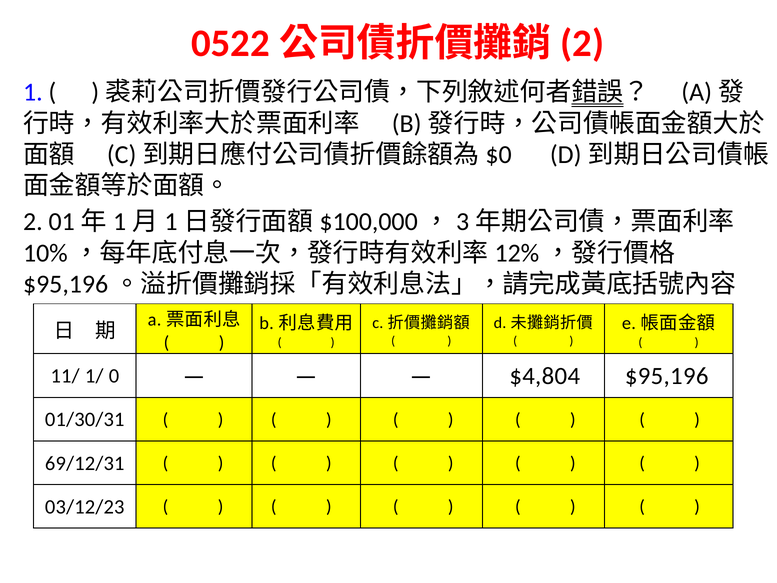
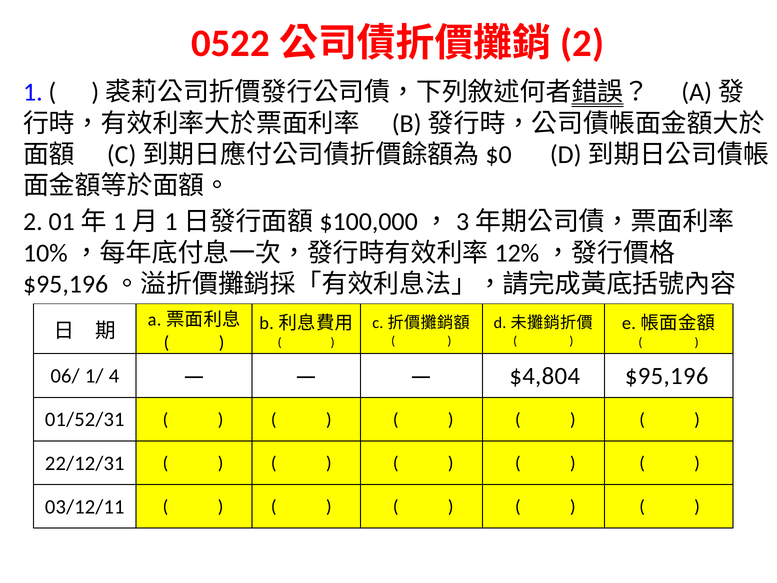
11/: 11/ -> 06/ (65, 376)
0: 0 -> 4 (114, 376)
01/30/31: 01/30/31 -> 01/52/31 (85, 420)
69/12/31: 69/12/31 -> 22/12/31 (85, 463)
03/12/23: 03/12/23 -> 03/12/11 (85, 507)
